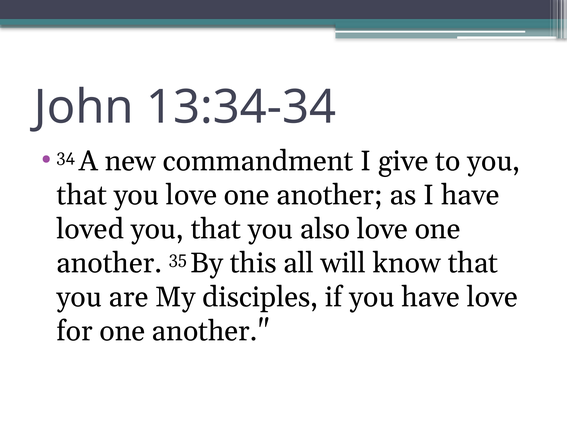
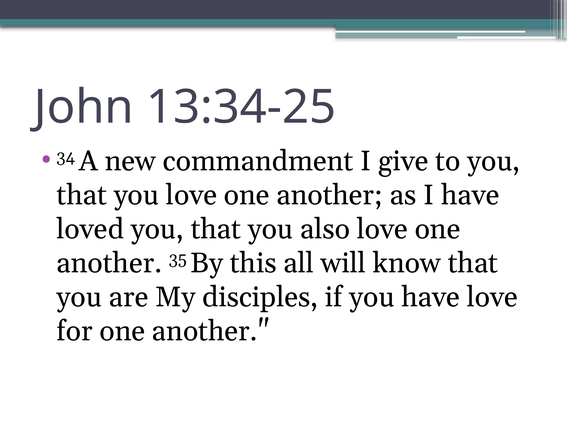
13:34-34: 13:34-34 -> 13:34-25 (241, 107)
